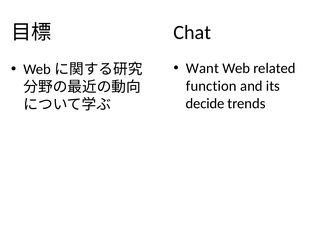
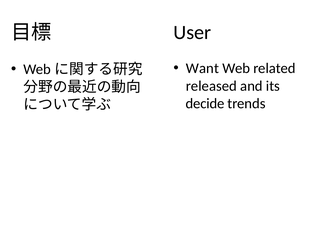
Chat: Chat -> User (192, 32)
function: function -> released (211, 86)
